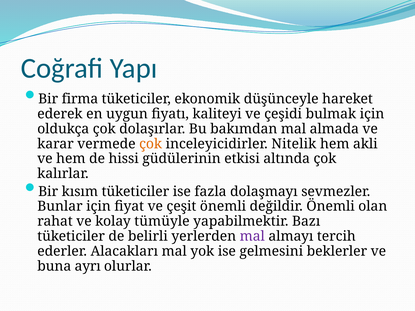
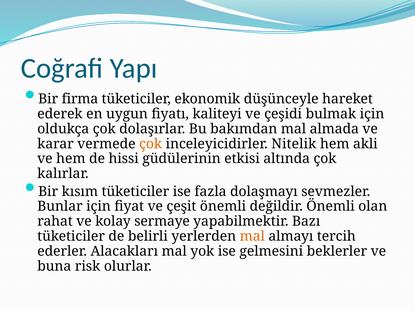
tümüyle: tümüyle -> sermaye (162, 222)
mal colour: purple -> orange (252, 236)
ayrı: ayrı -> risk (88, 266)
